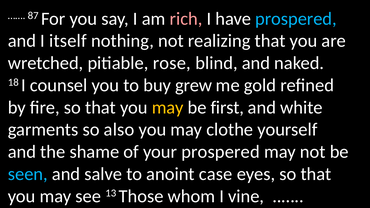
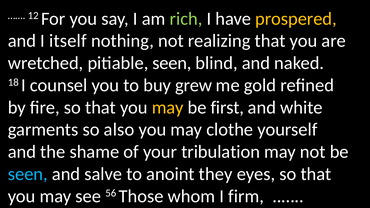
87: 87 -> 12 (33, 16)
rich colour: pink -> light green (186, 19)
prospered colour: light blue -> yellow (296, 19)
pitiable rose: rose -> seen (172, 63)
your prospered: prospered -> tribulation (221, 152)
case: case -> they (216, 174)
13: 13 -> 56 (111, 193)
vine: vine -> firm (246, 196)
